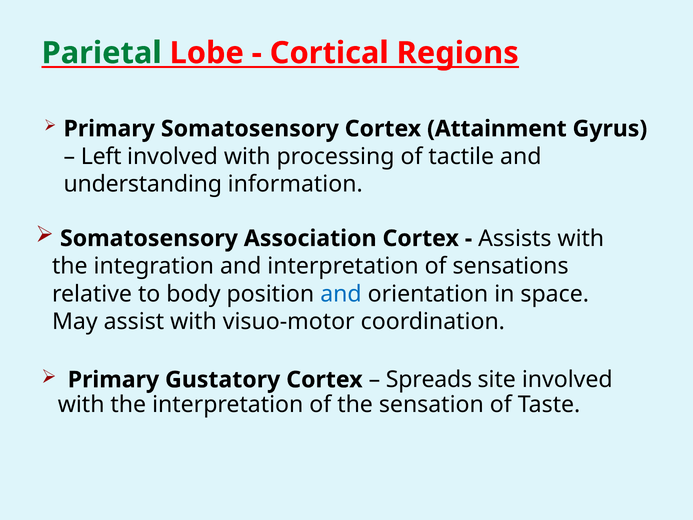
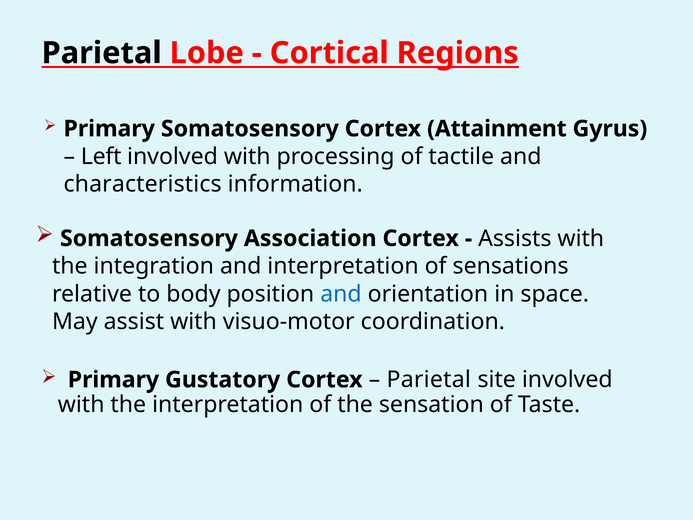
Parietal colour: green -> black (102, 53)
understanding: understanding -> characteristics (143, 184)
Spreads: Spreads -> Parietal (429, 380)
